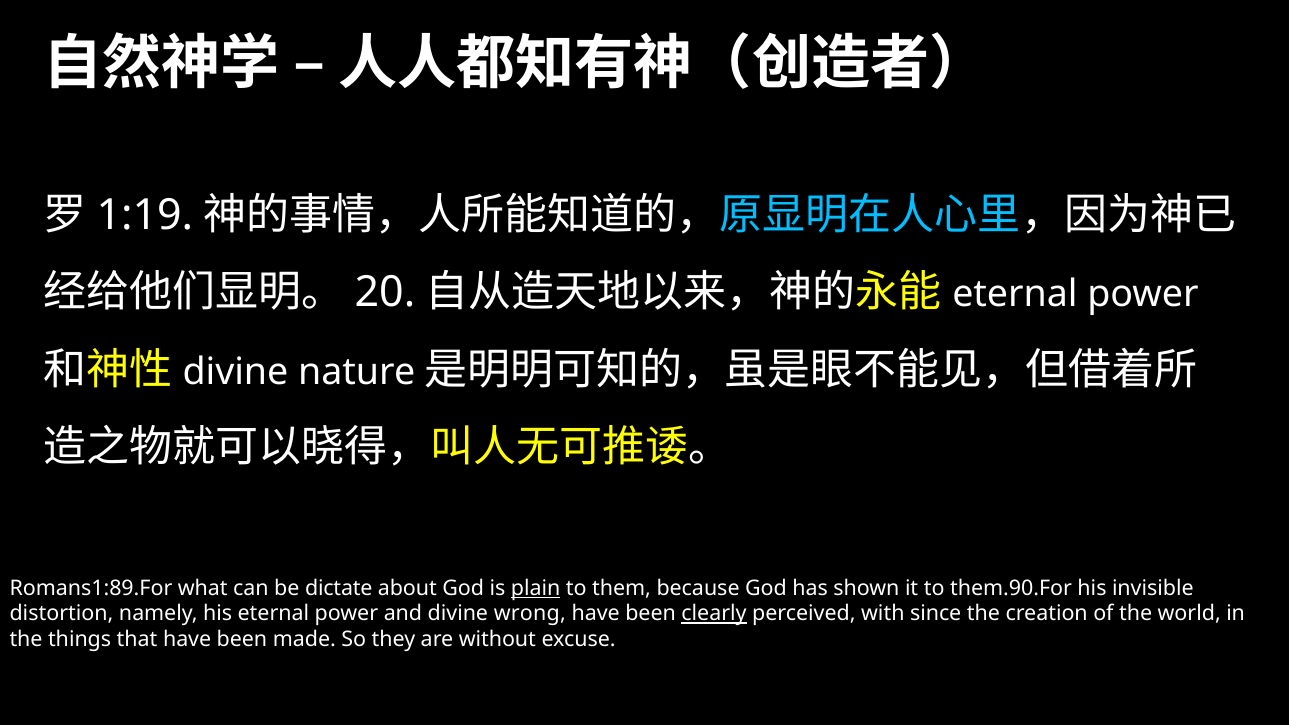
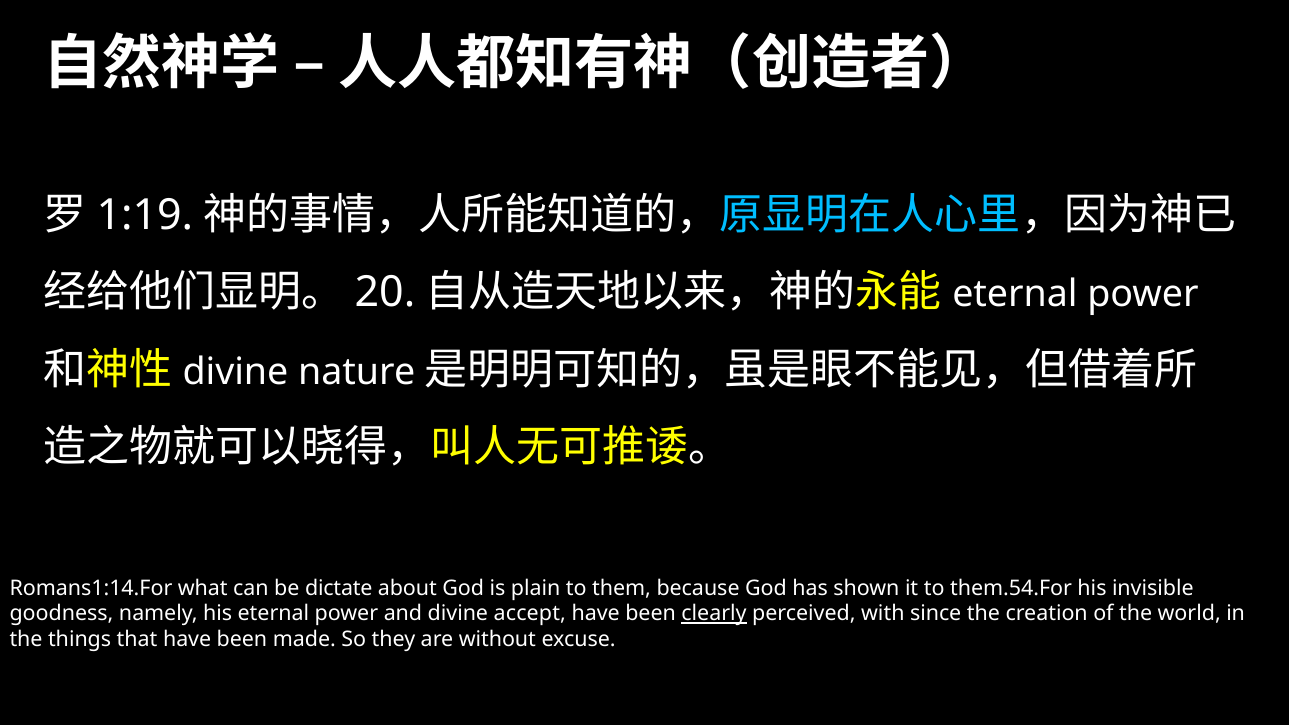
Romans1:89.For: Romans1:89.For -> Romans1:14.For (91, 588)
plain underline: present -> none (536, 588)
them.90.For: them.90.For -> them.54.For (1011, 588)
distortion: distortion -> goodness (61, 614)
wrong: wrong -> accept (530, 614)
